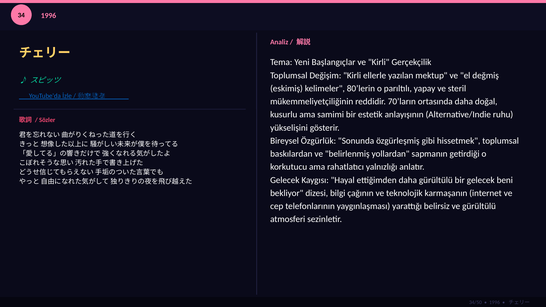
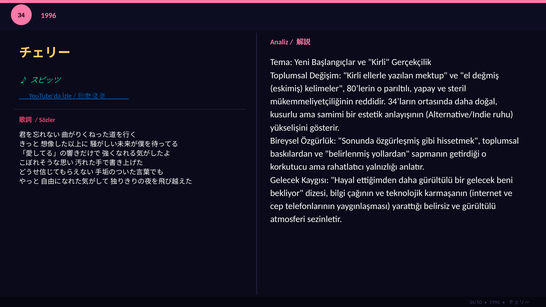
70’ların: 70’ların -> 34’ların (402, 102)
